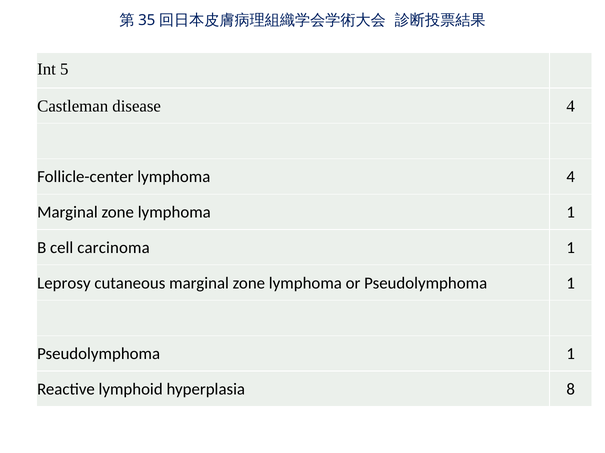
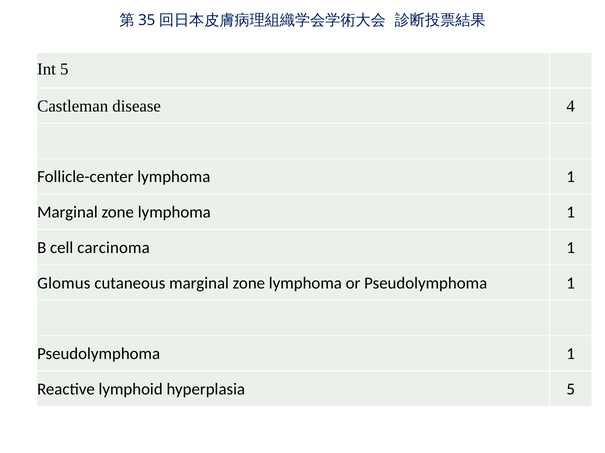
Follicle-center lymphoma 4: 4 -> 1 (571, 177)
Leprosy: Leprosy -> Glomus (64, 284)
hyperplasia 8: 8 -> 5 (571, 390)
